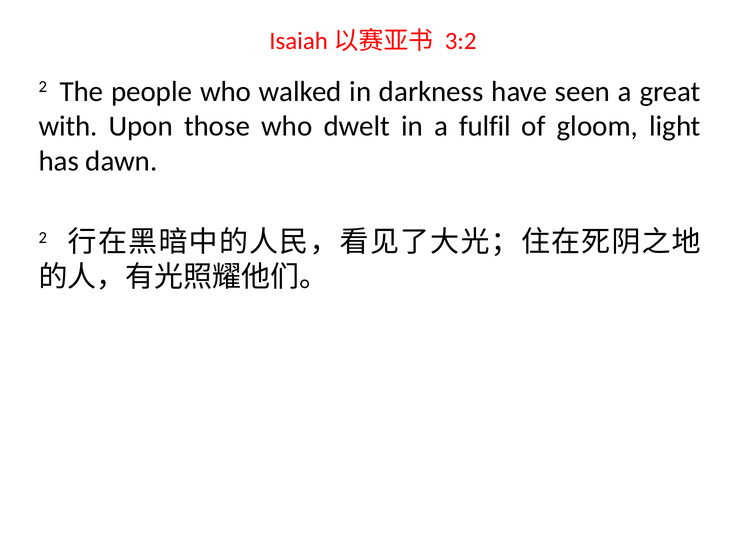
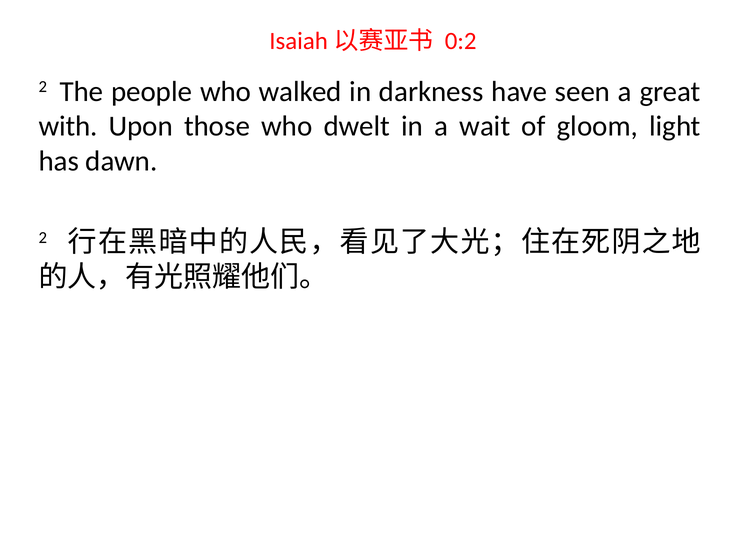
3:2: 3:2 -> 0:2 (461, 41)
fulfil: fulfil -> wait (485, 126)
